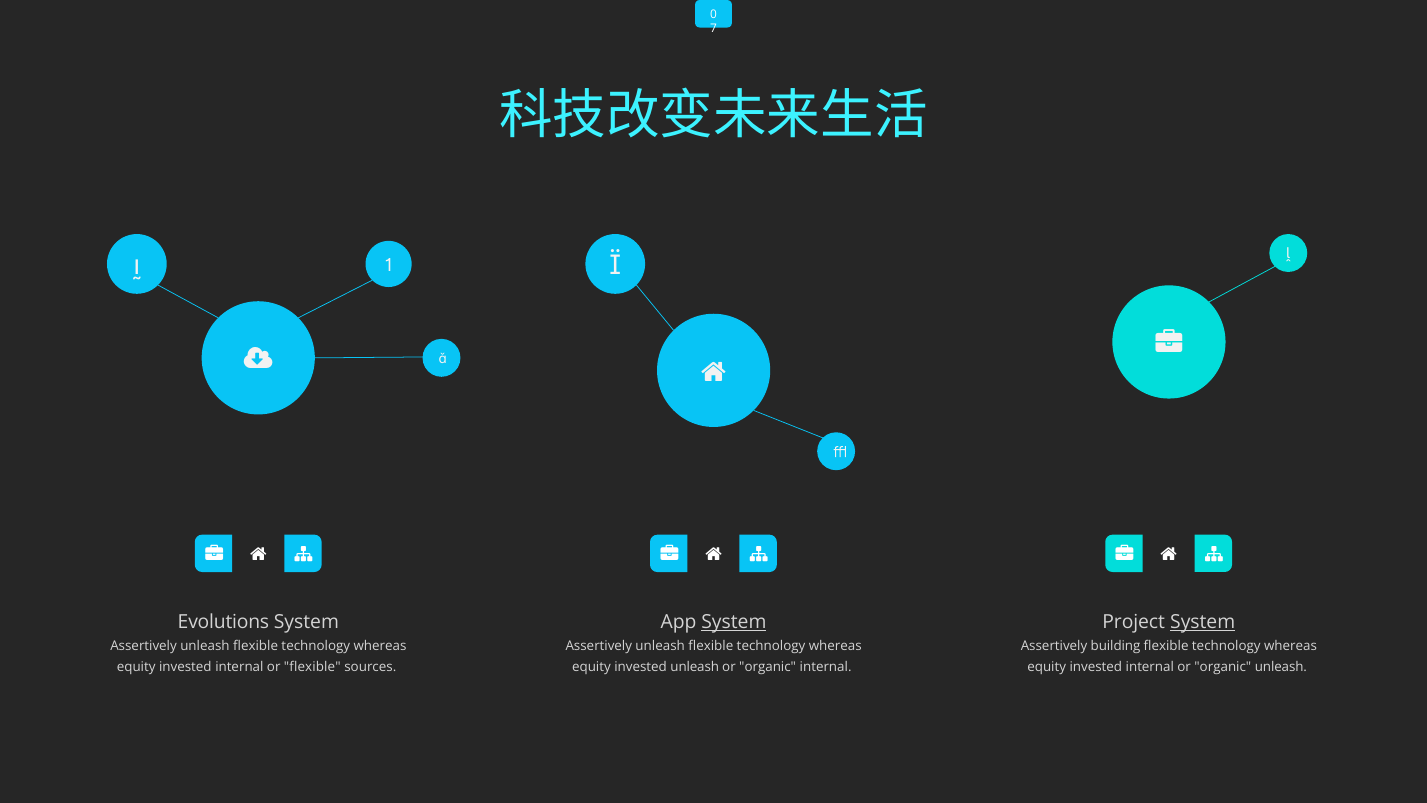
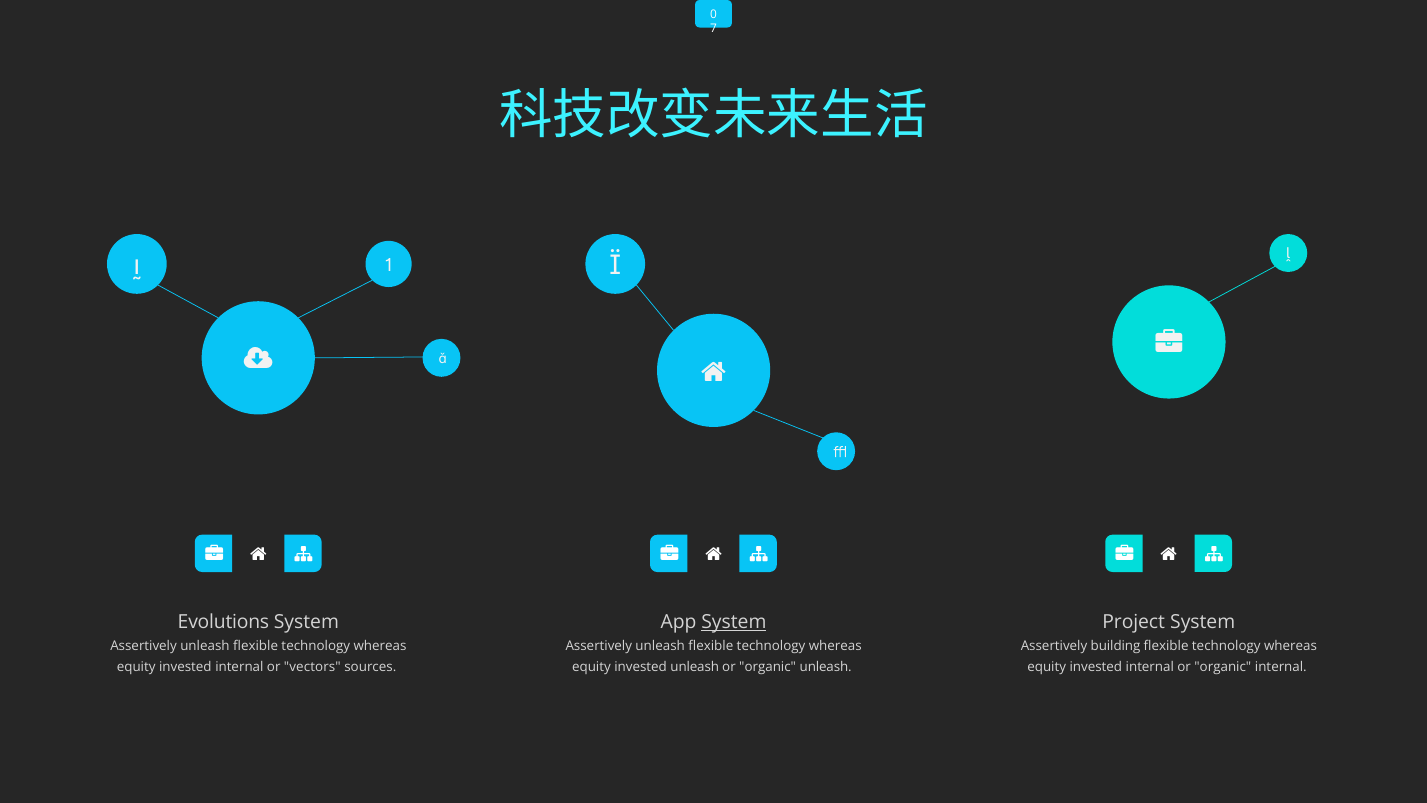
System underline: present -> none (1203, 622)
or flexible: flexible -> vectors (312, 667)
organic unleash: unleash -> internal (1281, 667)
organic internal: internal -> unleash (826, 667)
